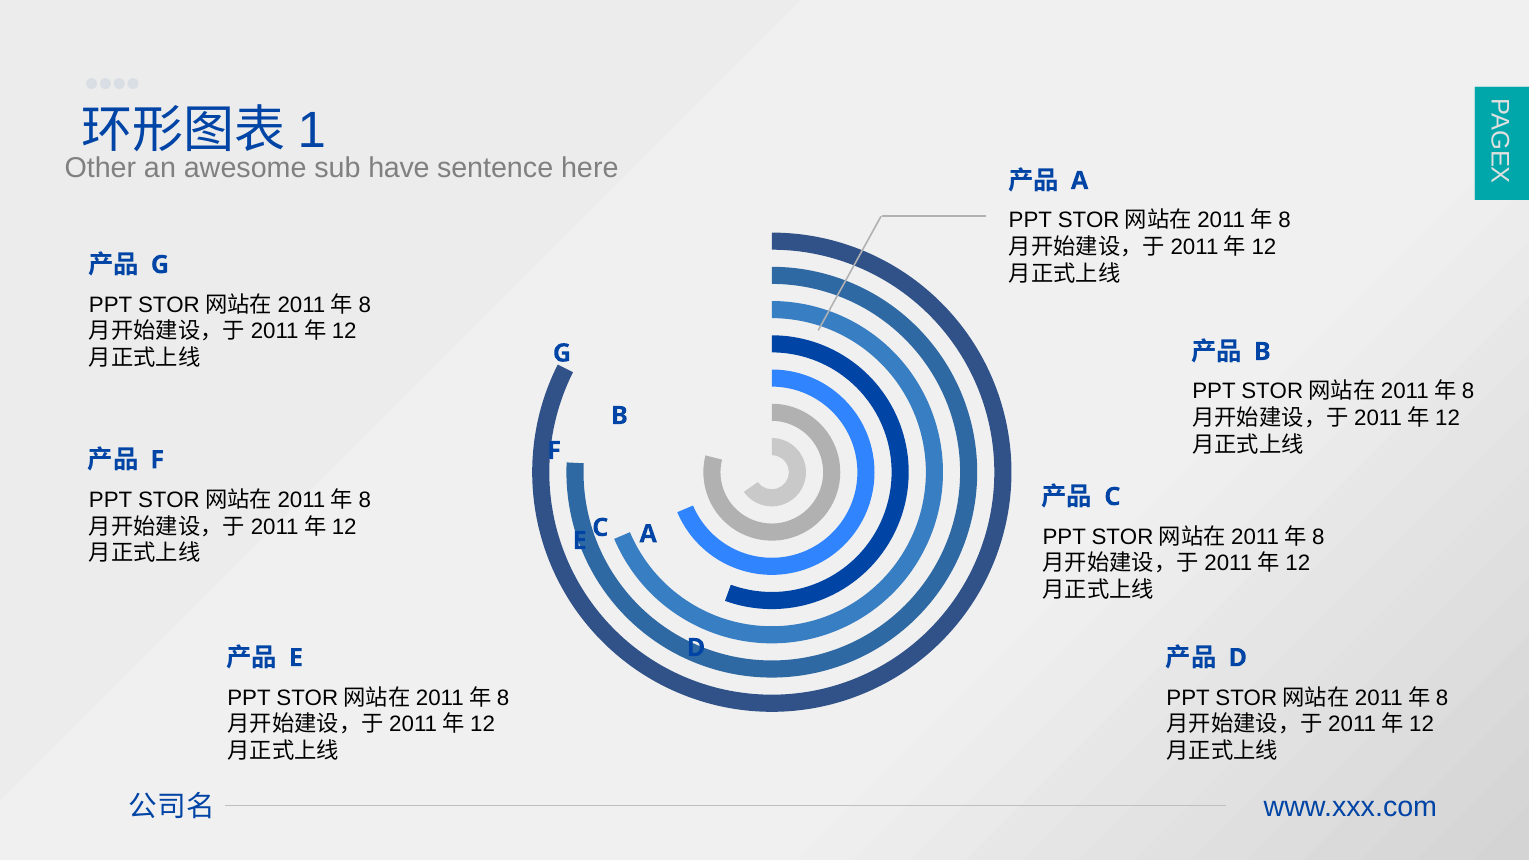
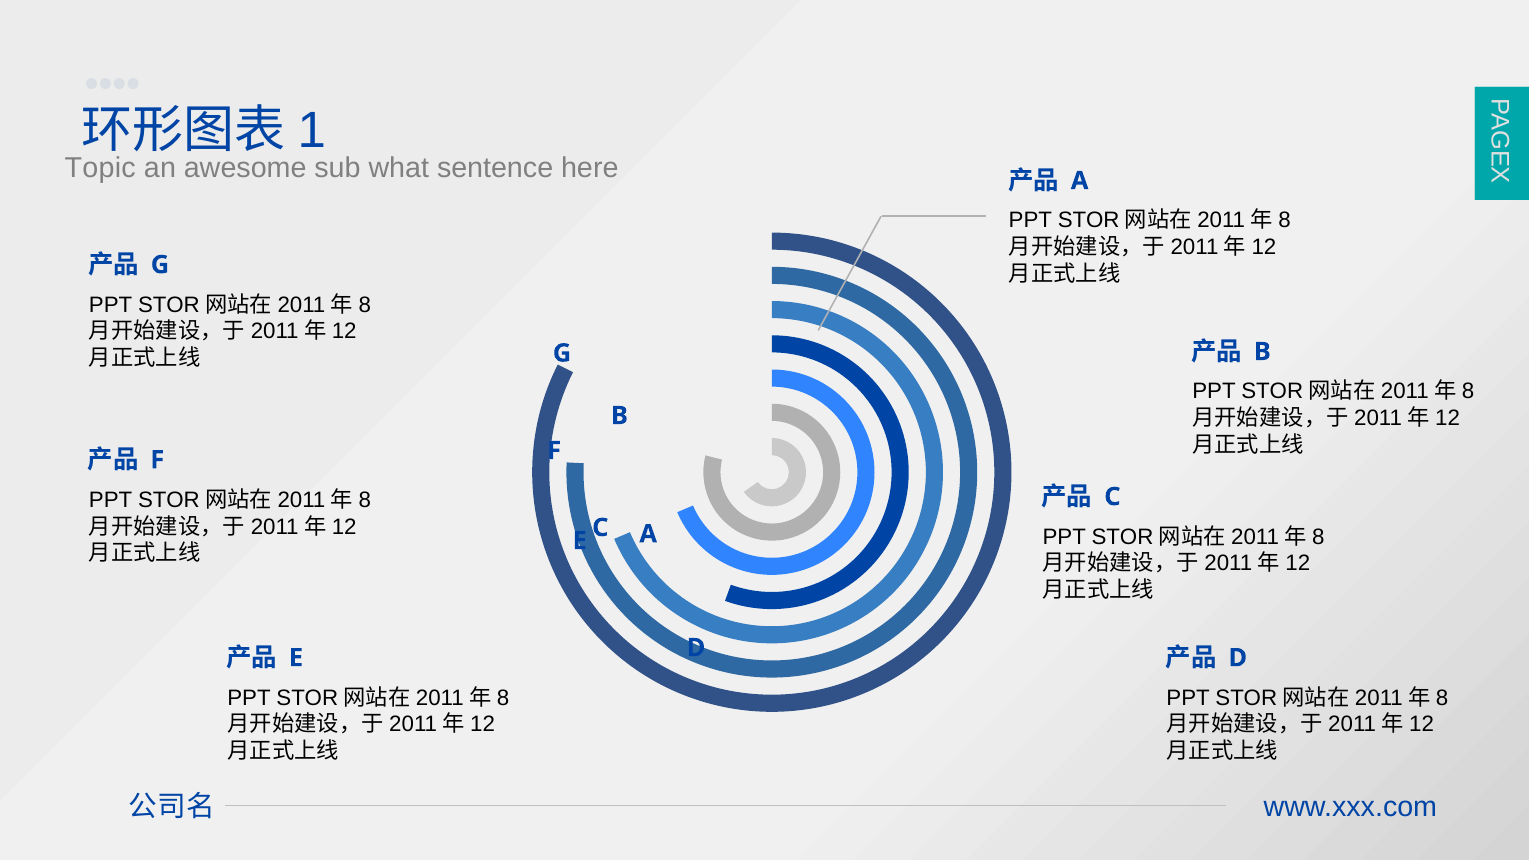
Other: Other -> Topic (100, 168)
have: have -> what (399, 168)
